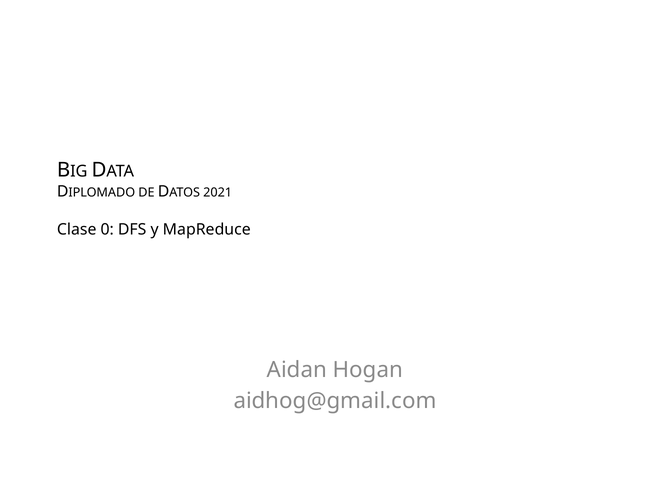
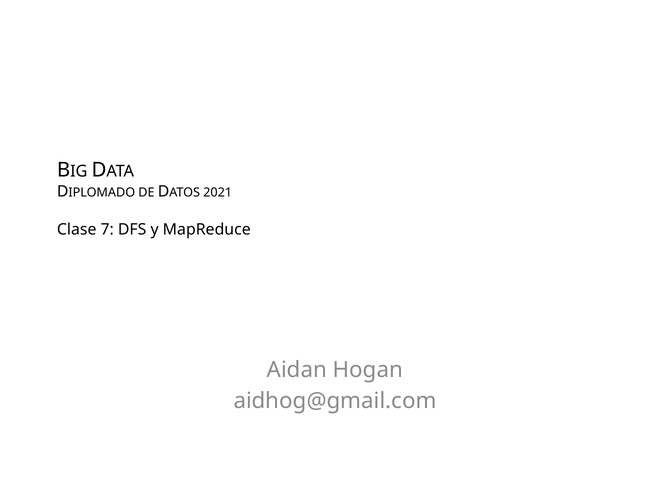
0: 0 -> 7 (107, 230)
